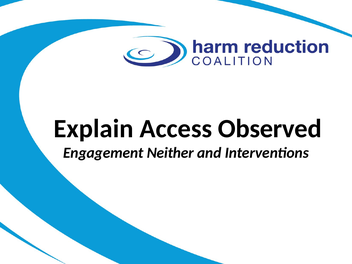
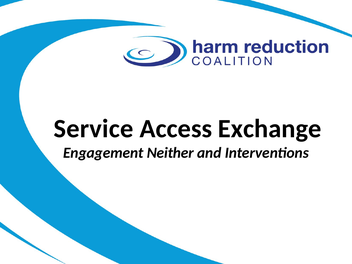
Explain: Explain -> Service (94, 129)
Observed: Observed -> Exchange (270, 129)
